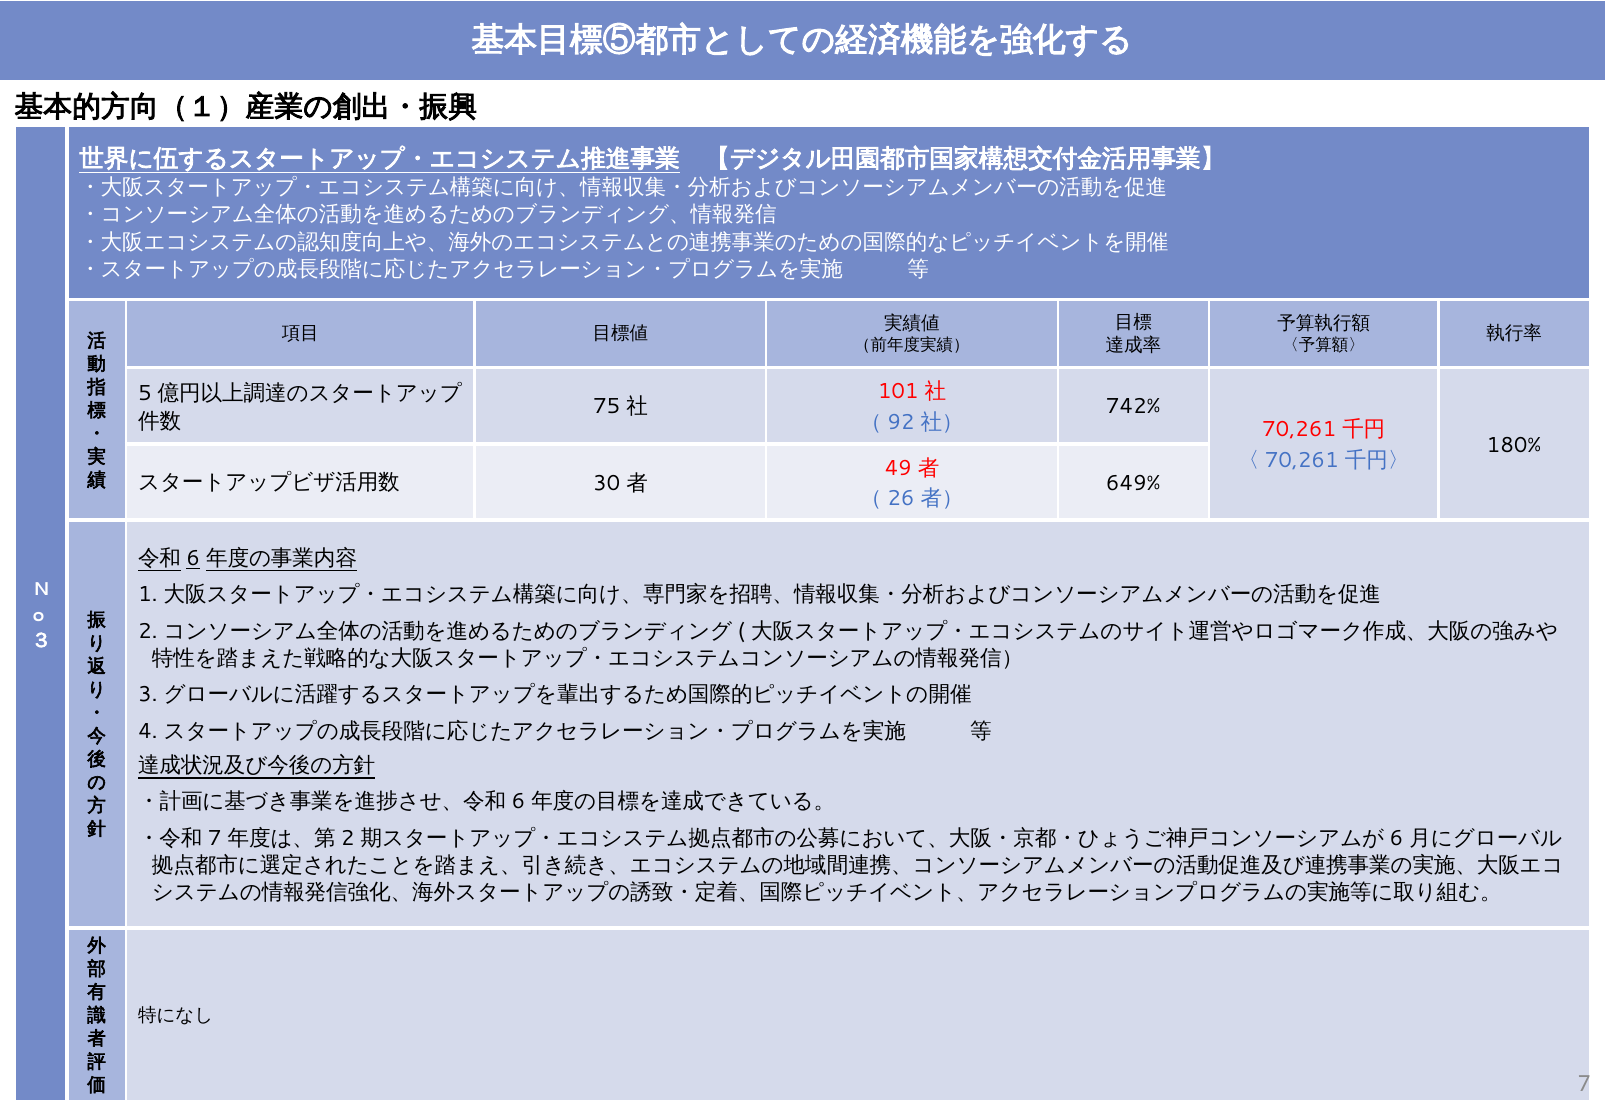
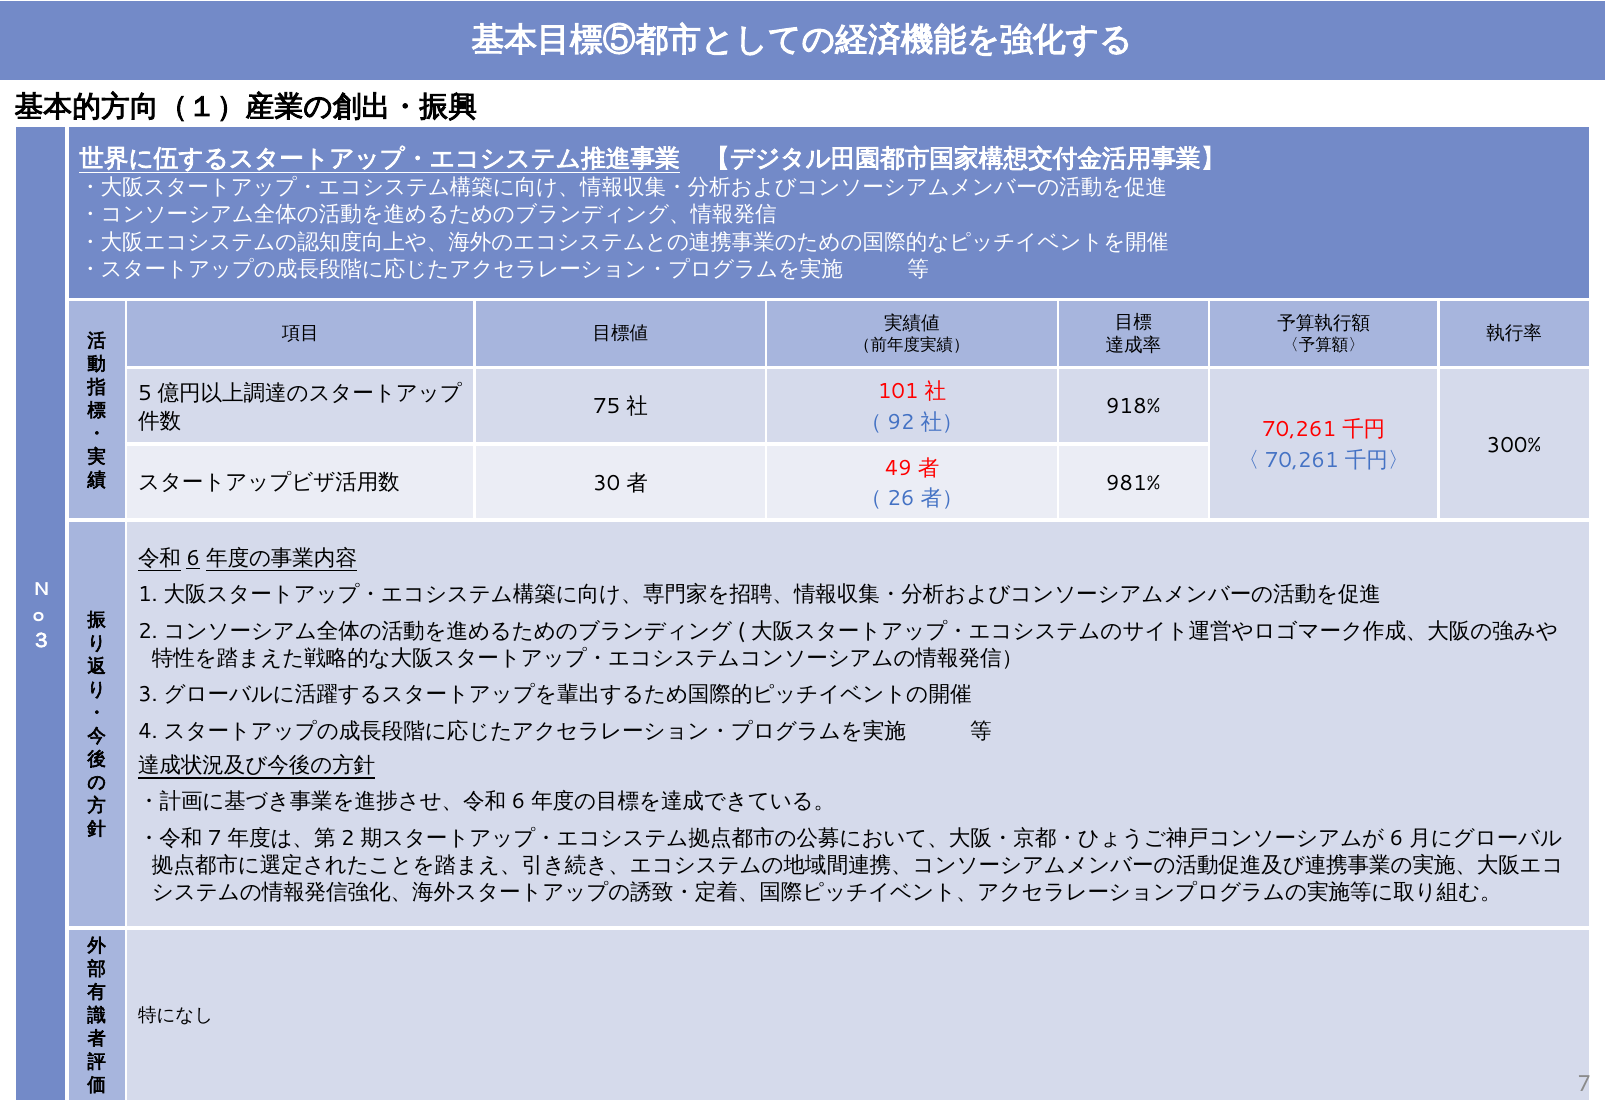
742%: 742% -> 918% (1133, 407)
180%: 180% -> 300% (1514, 445)
649%: 649% -> 981% (1133, 483)
